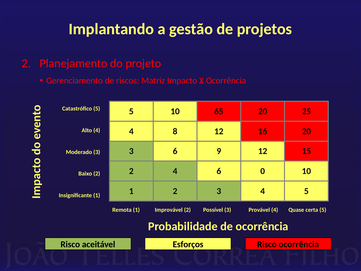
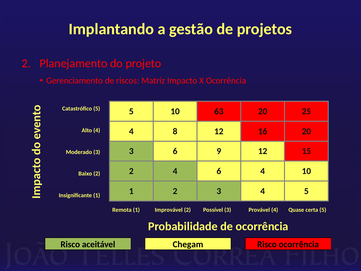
65: 65 -> 63 (219, 111)
6 0: 0 -> 4 (263, 171)
Esforços: Esforços -> Chegam (188, 244)
